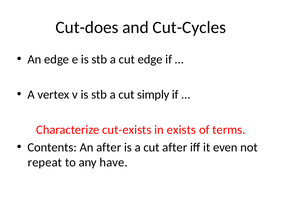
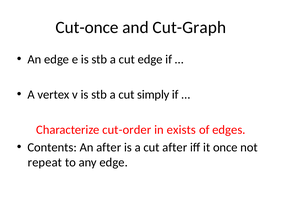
Cut-does: Cut-does -> Cut-once (87, 27)
Cut-Cycles: Cut-Cycles -> Cut-Graph (189, 27)
cut-exists: cut-exists -> cut-order (127, 129)
terms: terms -> edges (229, 129)
even: even -> once (225, 147)
any have: have -> edge (114, 162)
